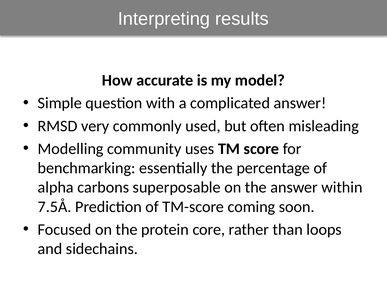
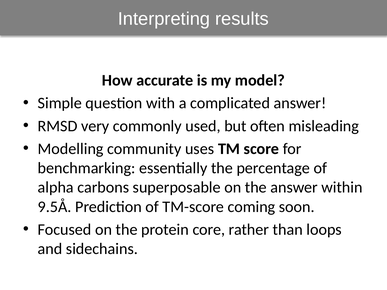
7.5Å: 7.5Å -> 9.5Å (55, 207)
